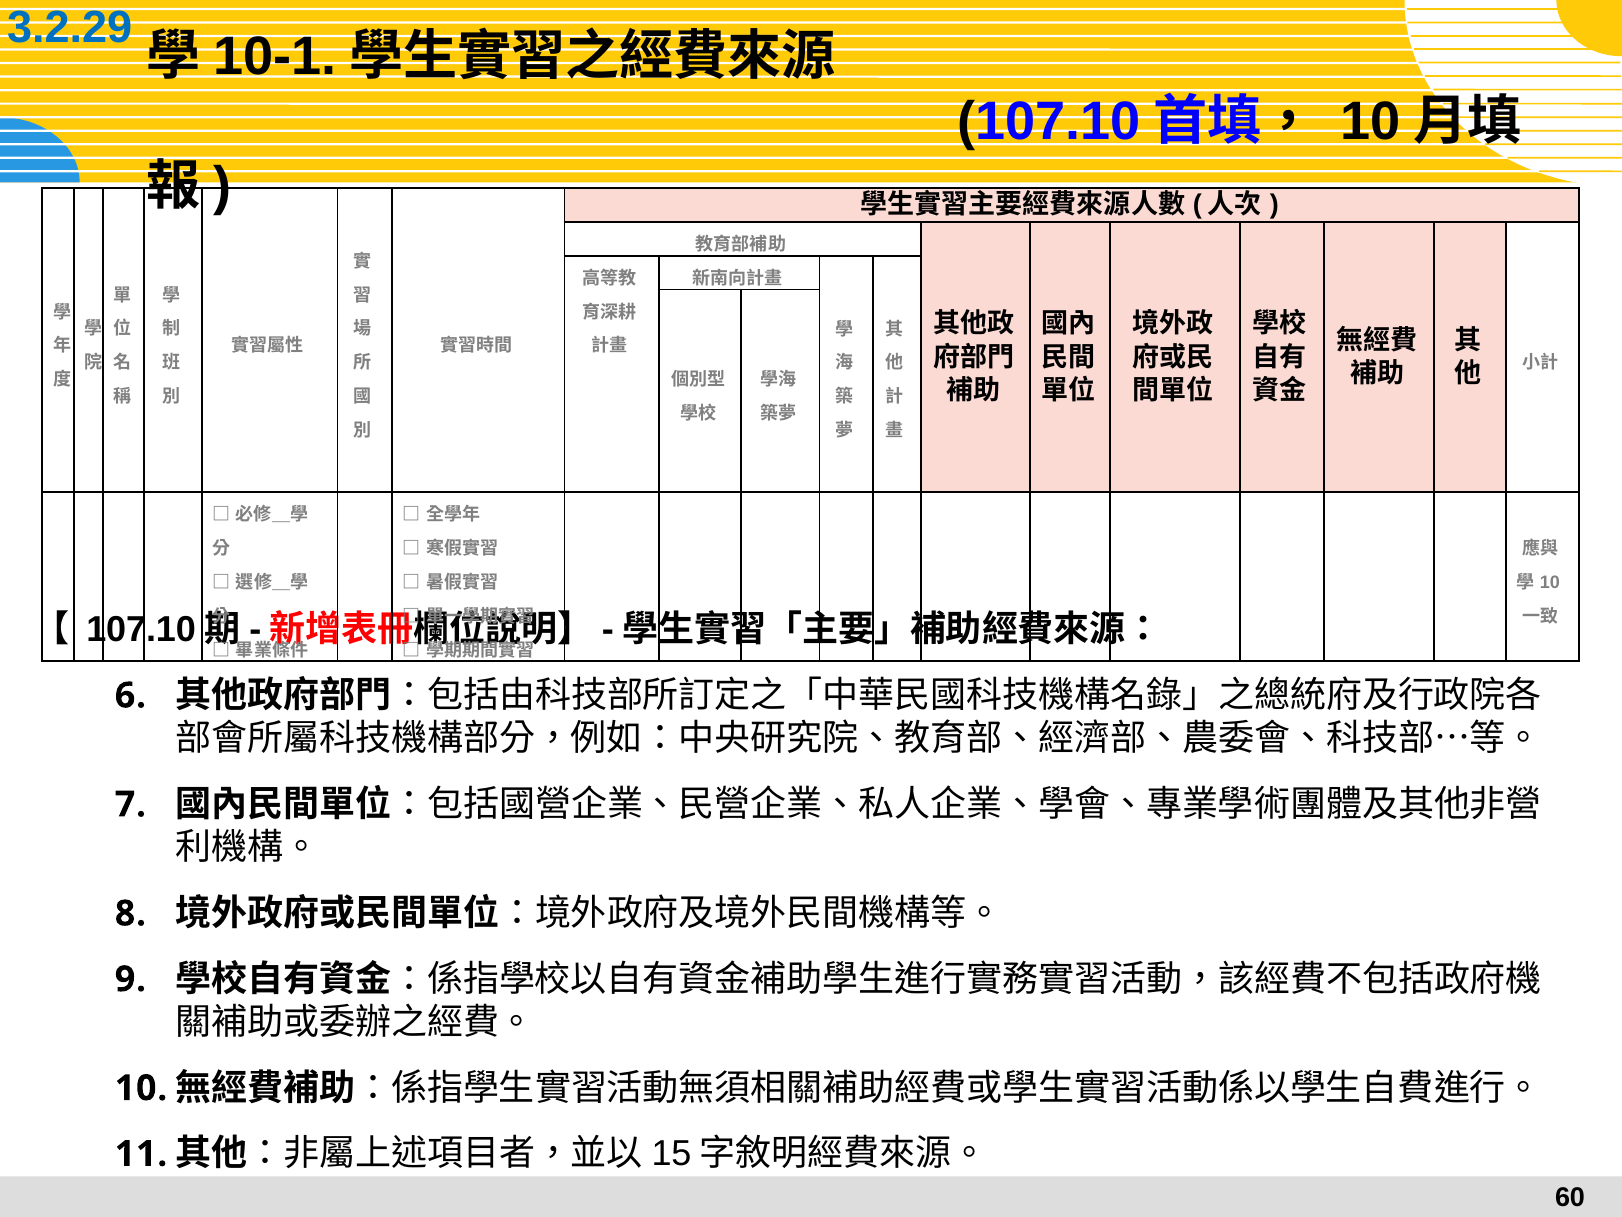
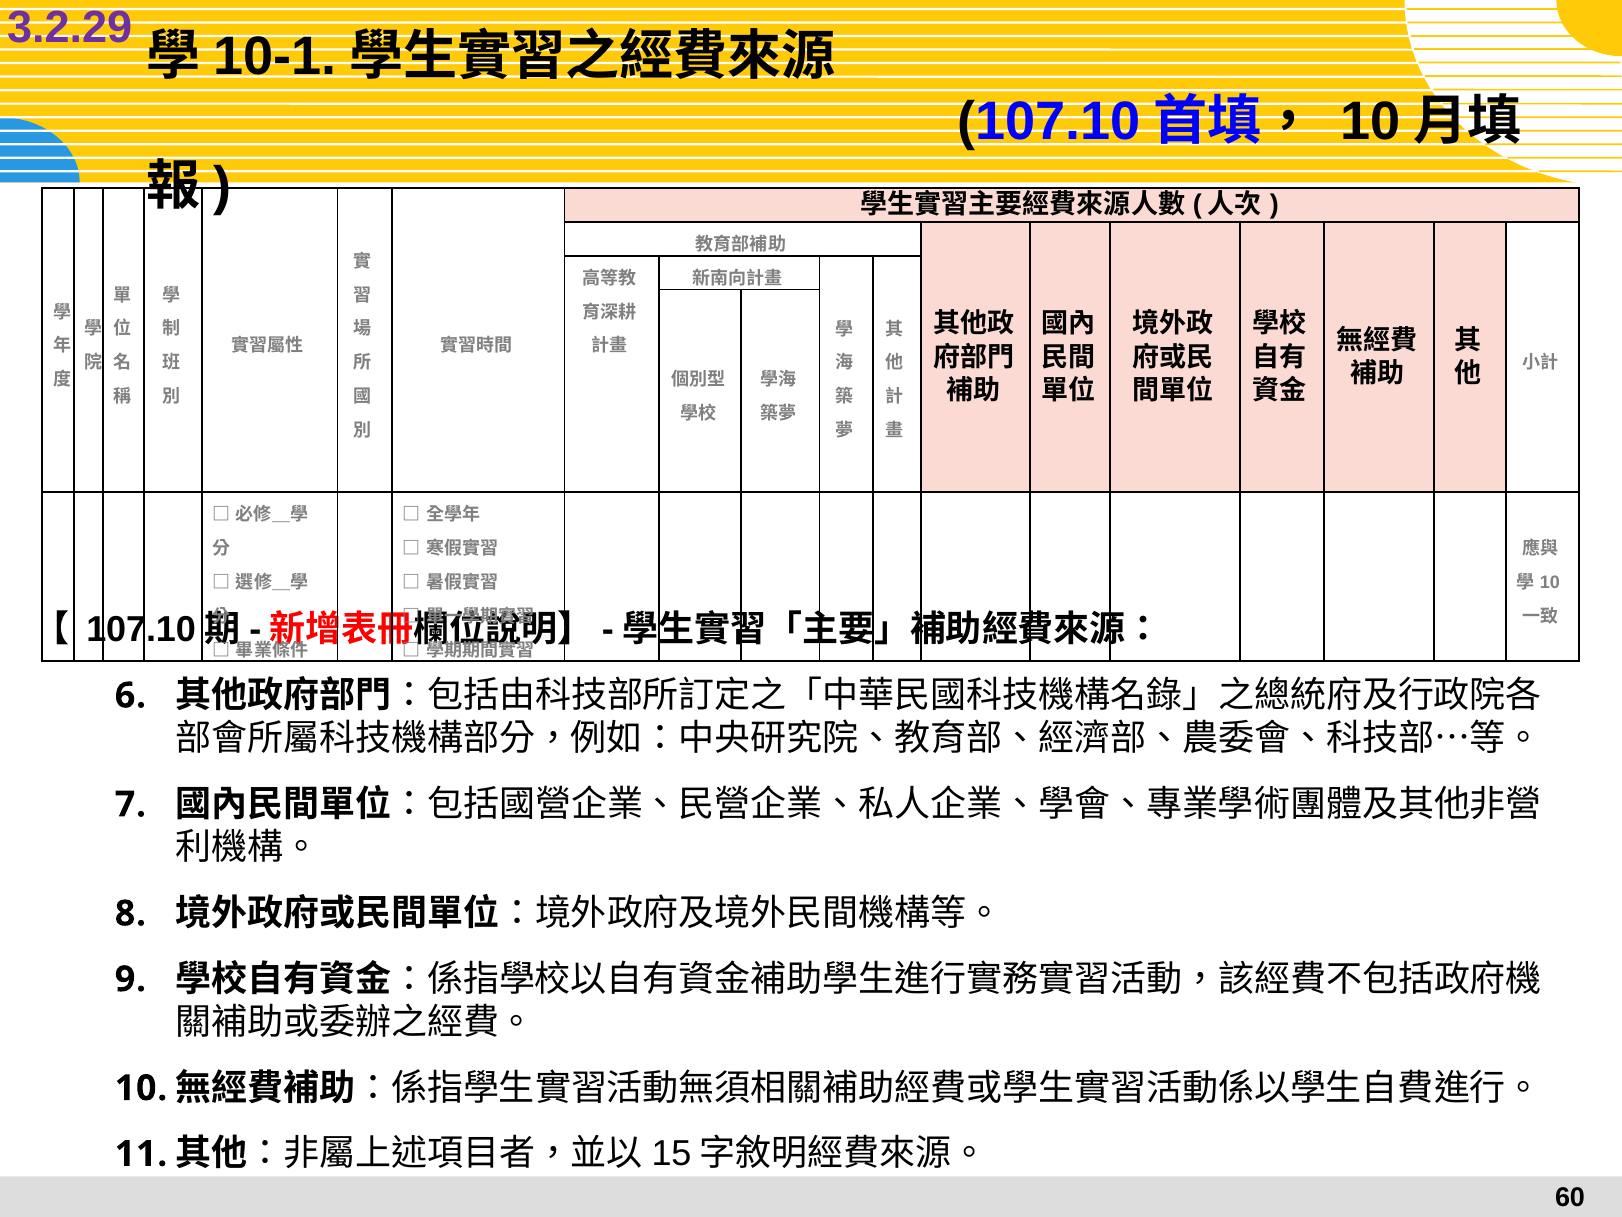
3.2.29 colour: blue -> purple (70, 27)
